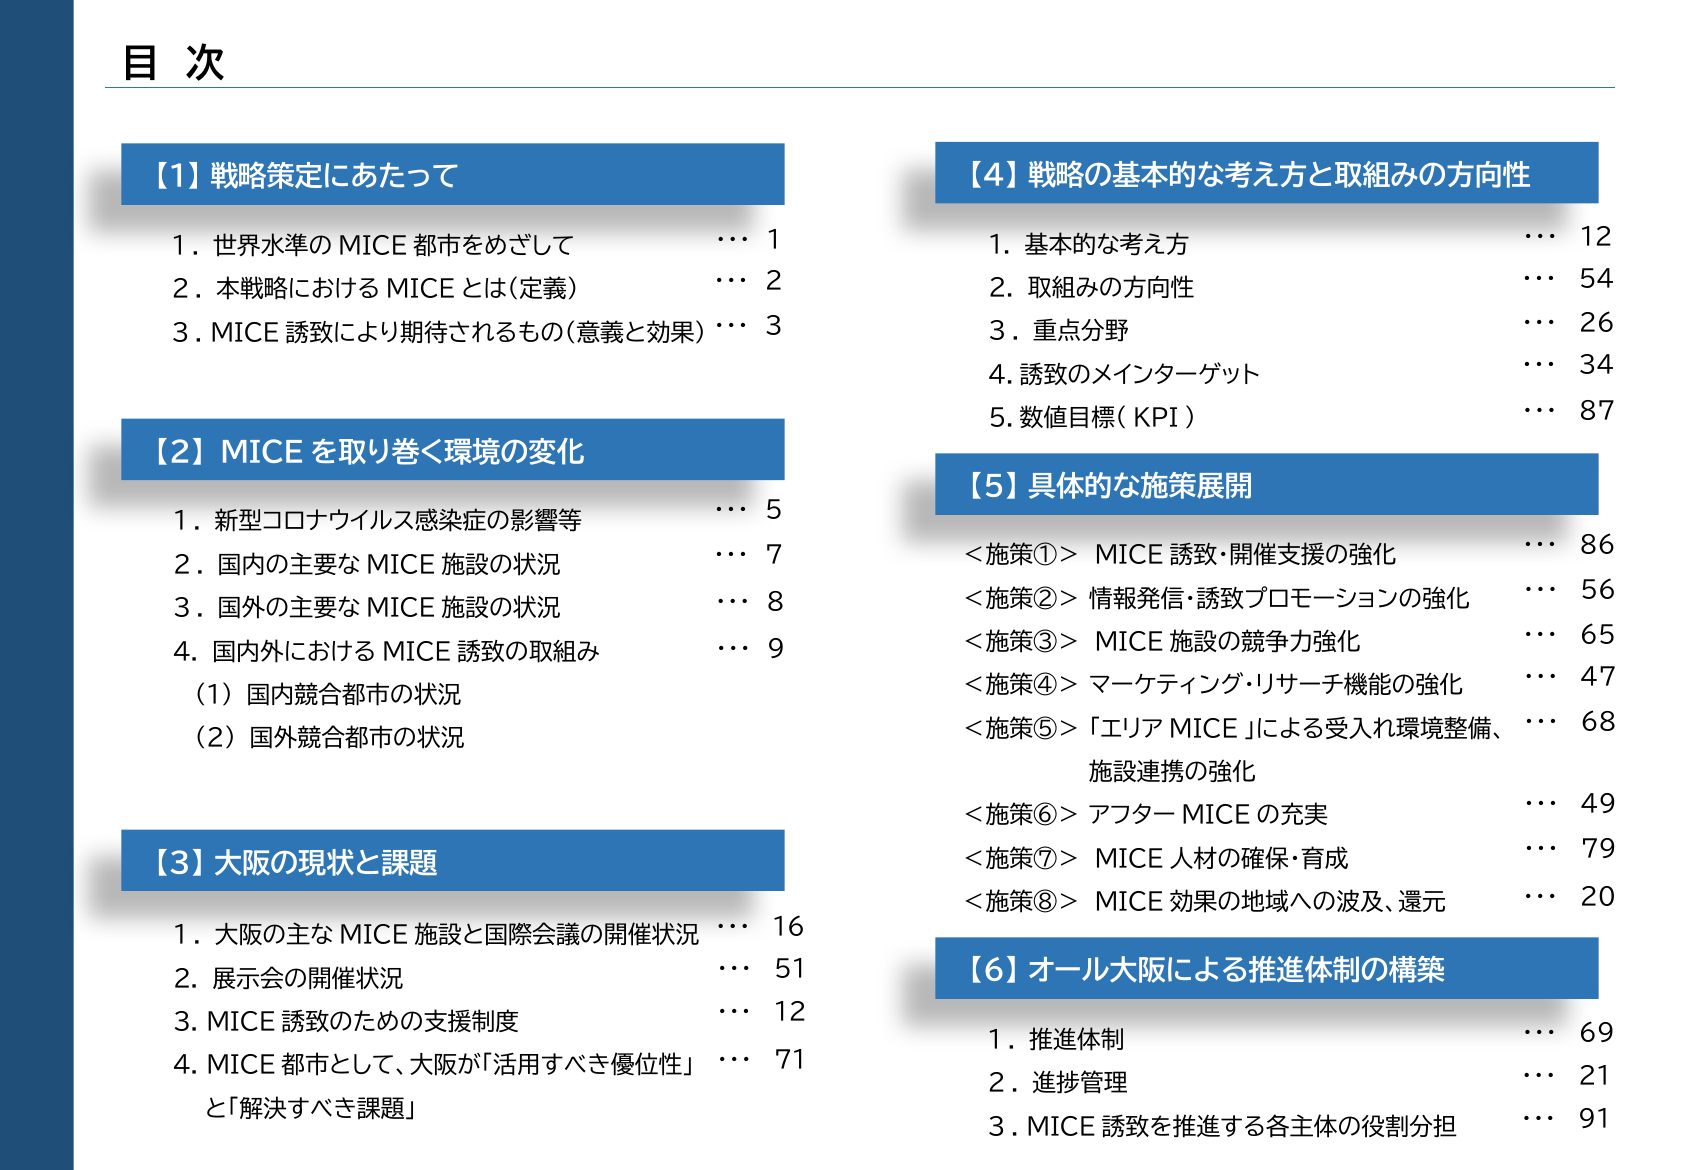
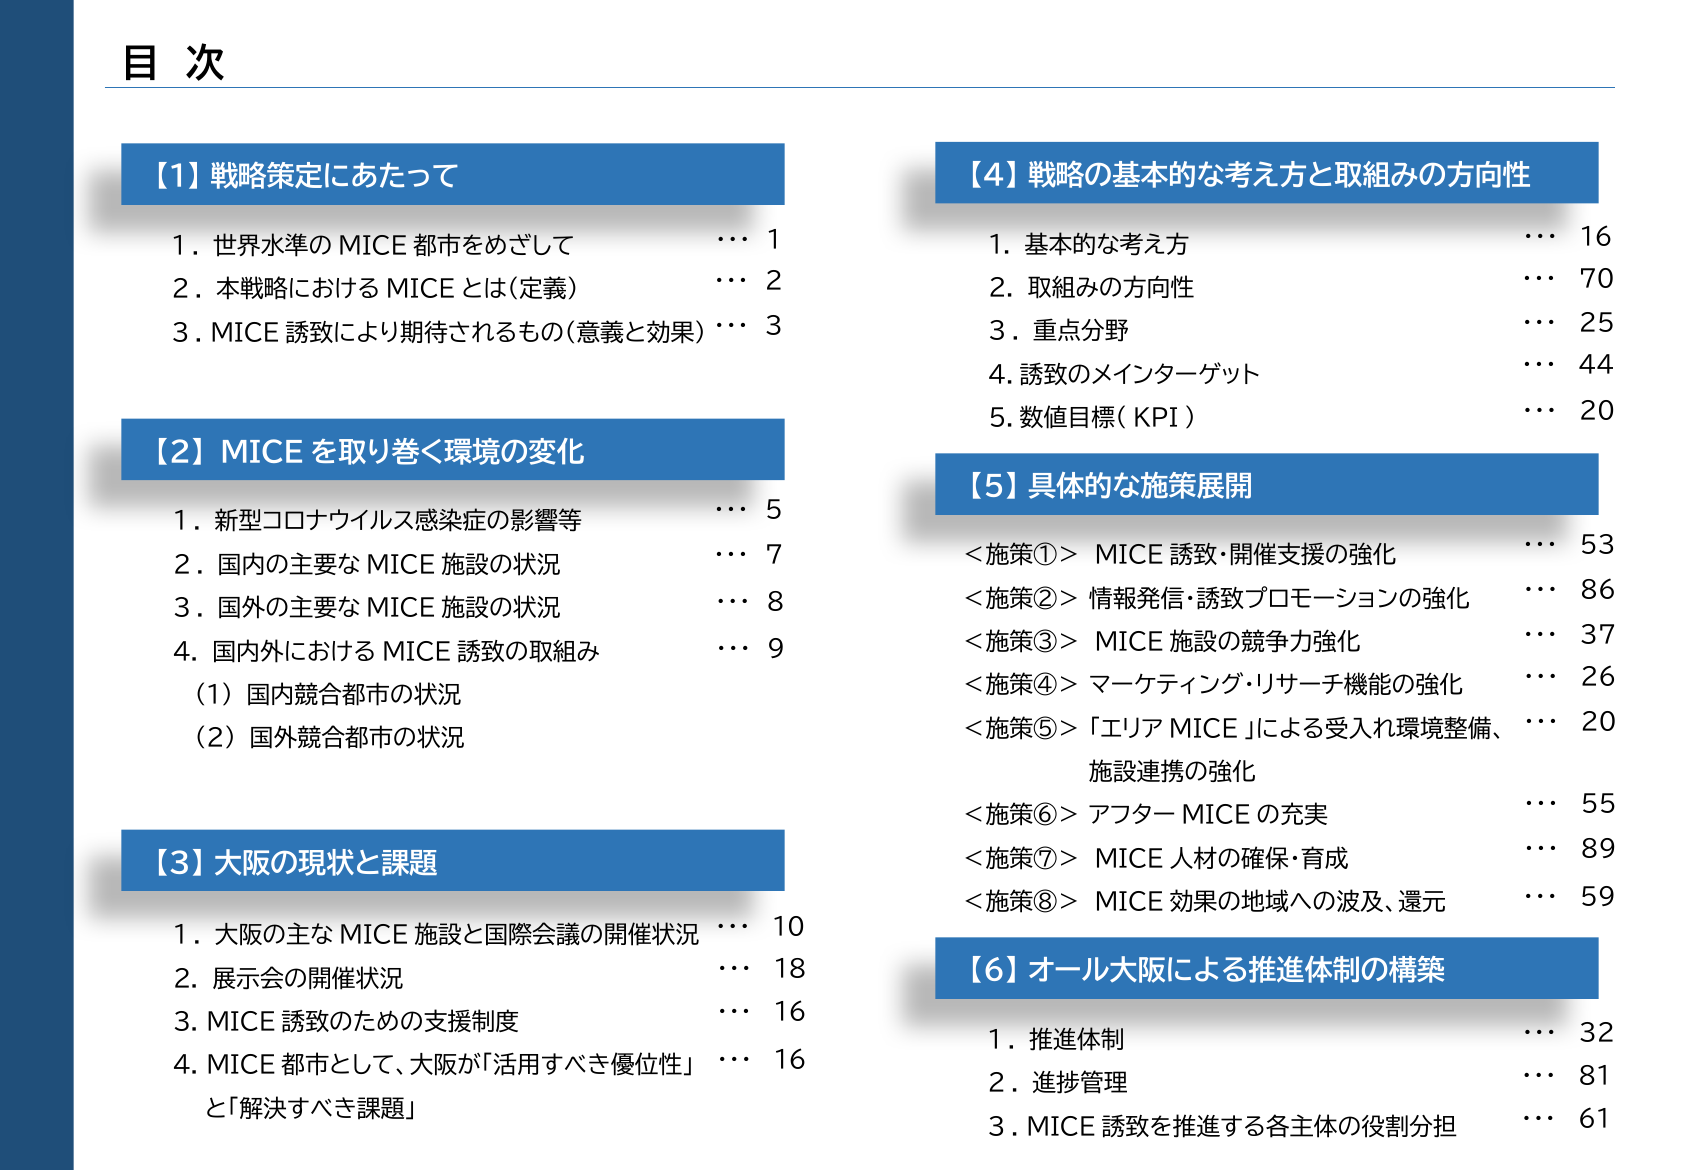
12: 12 -> 16 (1596, 238)
54: 54 -> 70 (1597, 280)
26: 26 -> 25 (1597, 324)
34: 34 -> 44 (1597, 366)
87: 87 -> 20 (1597, 412)
86: 86 -> 53 (1598, 546)
56: 56 -> 86 (1598, 591)
65: 65 -> 37 (1598, 636)
47: 47 -> 26 (1598, 678)
68: 68 -> 20 (1599, 722)
49: 49 -> 55 (1599, 805)
79: 79 -> 89 (1599, 850)
20: 20 -> 59 (1598, 898)
16: 16 -> 10 (789, 927)
51: 51 -> 18 (790, 970)
12: 12 -> 16 (790, 1013)
69: 69 -> 32 (1597, 1033)
71: 71 -> 16 (790, 1060)
21: 21 -> 81 (1595, 1077)
91: 91 -> 61 (1595, 1120)
